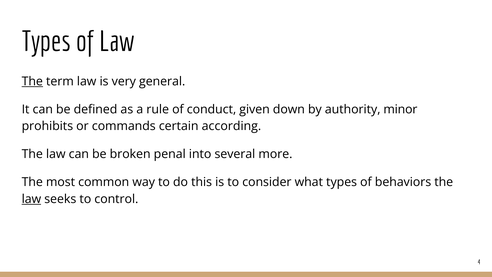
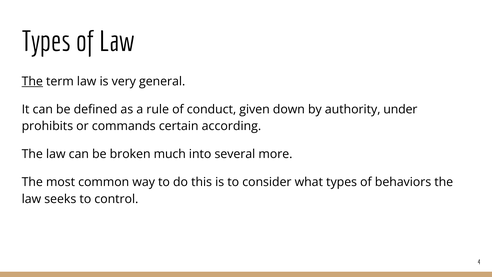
minor: minor -> under (400, 109)
penal: penal -> much (170, 154)
law underline: present -> none (31, 199)
